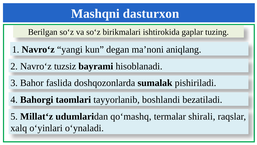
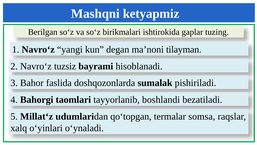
dasturxon: dasturxon -> ketyapmiz (151, 14)
aniqlang: aniqlang -> tilayman (184, 49)
qo‘mashq: qo‘mashq -> qo‘topgan (131, 116)
shirali: shirali -> somsa (202, 116)
